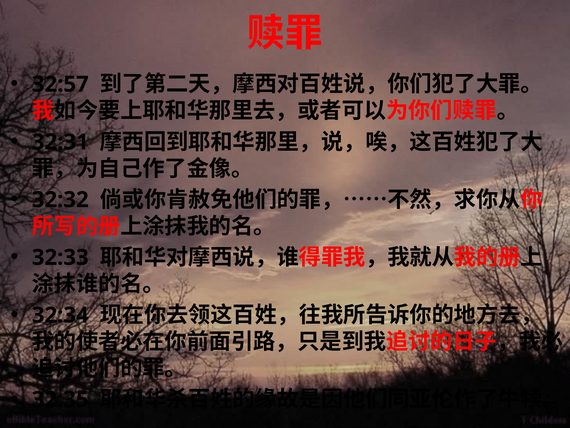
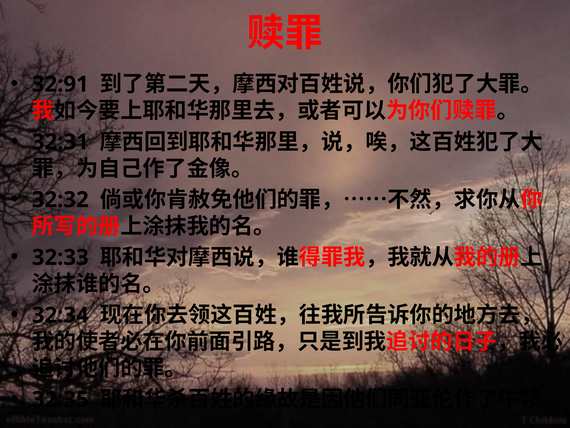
32:57: 32:57 -> 32:91 (60, 84)
